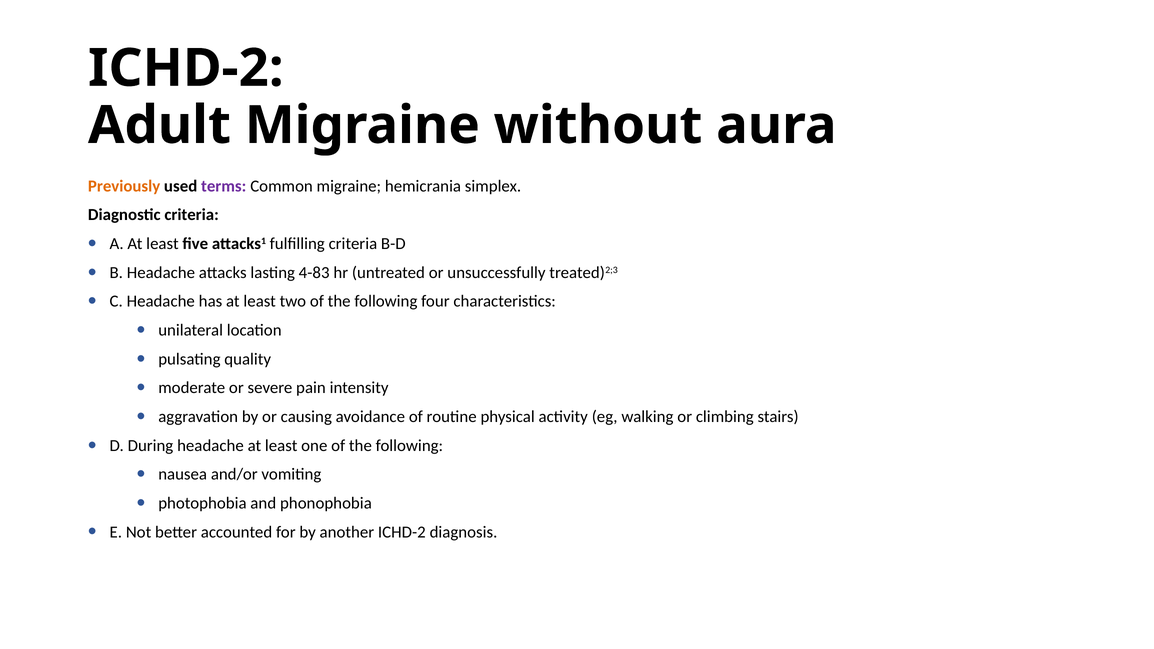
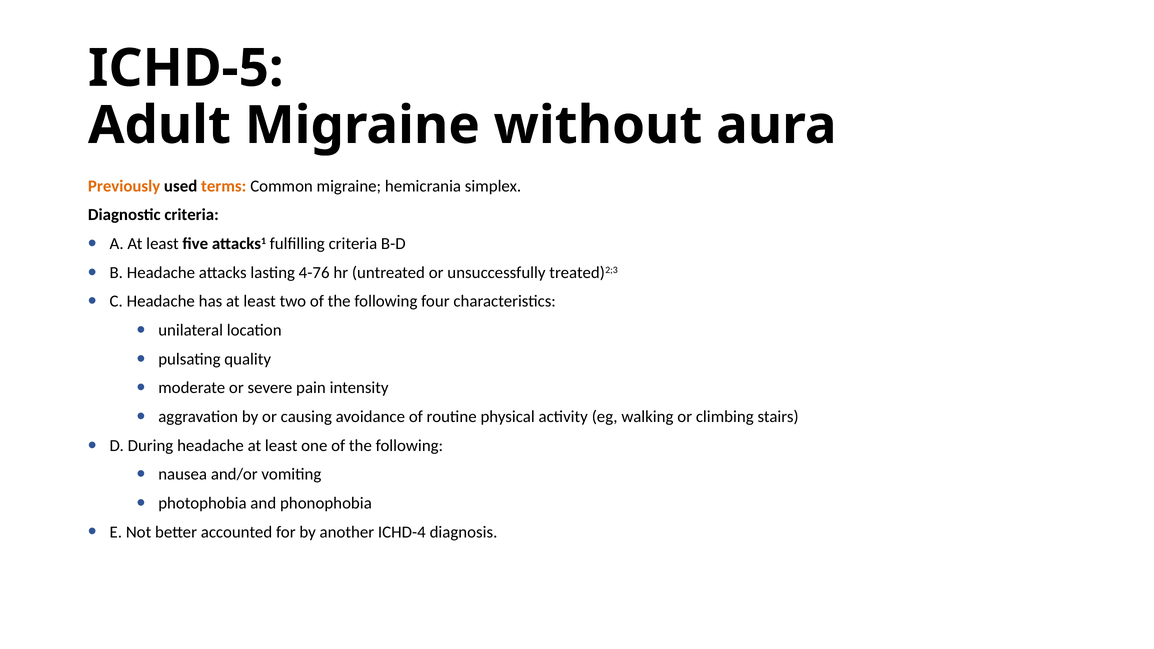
ICHD-2: ICHD-2 -> ICHD-5 (186, 68)
terms colour: purple -> orange (224, 186)
4-83: 4-83 -> 4-76 (314, 273)
another ICHD-2: ICHD-2 -> ICHD-4 (402, 532)
